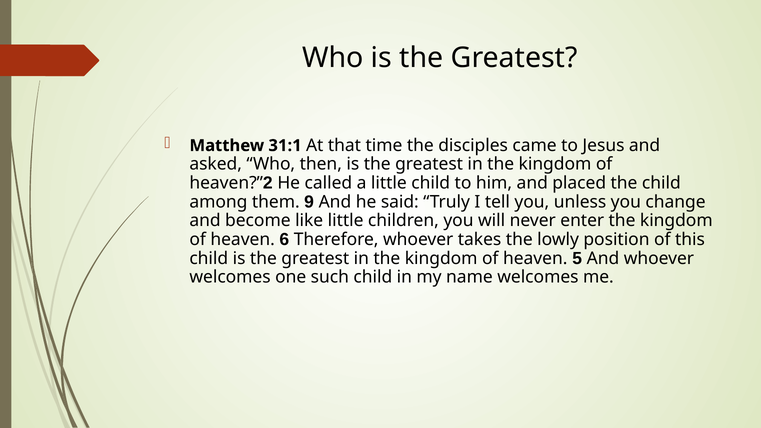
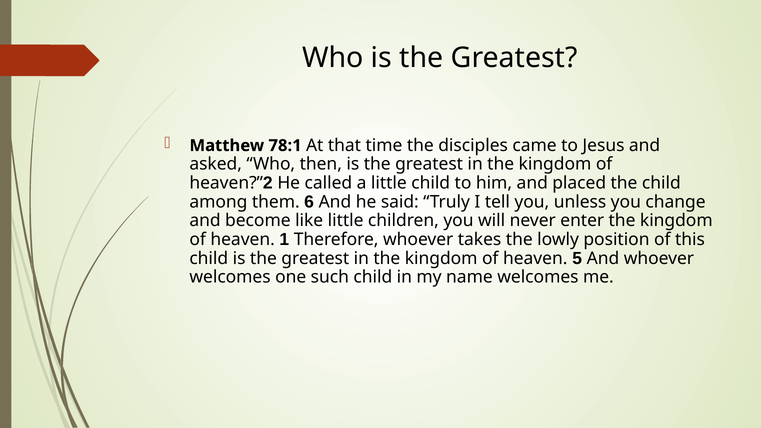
31:1: 31:1 -> 78:1 (285, 146)
9: 9 -> 6 (309, 202)
6: 6 -> 1 (284, 239)
